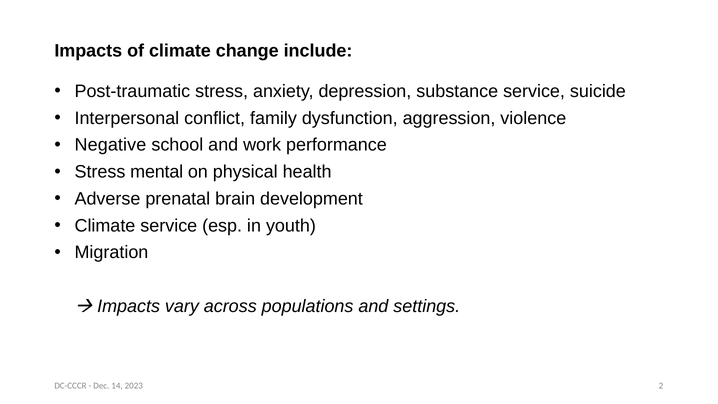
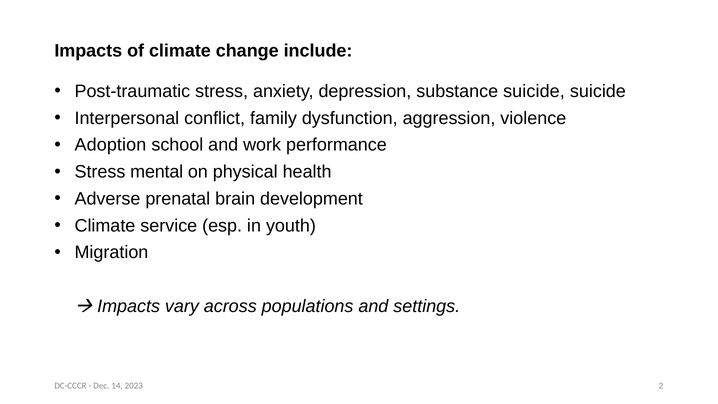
substance service: service -> suicide (534, 91)
Negative: Negative -> Adoption (110, 145)
